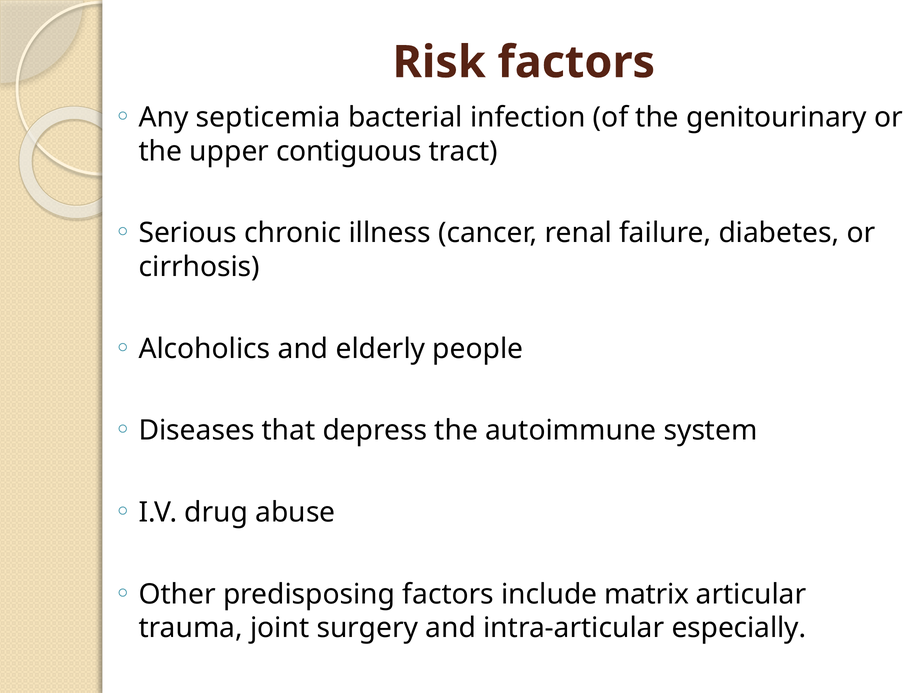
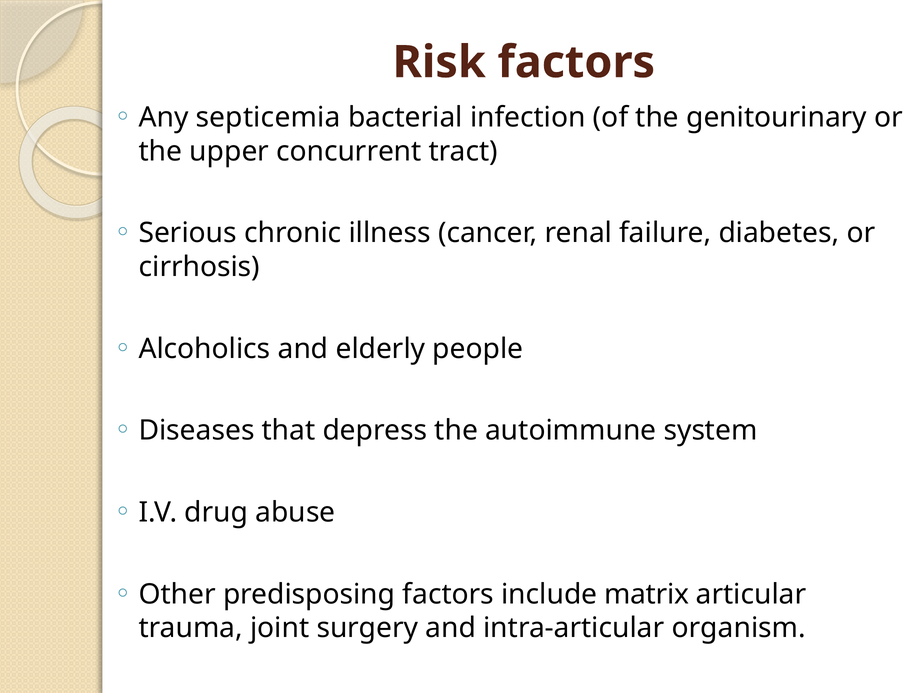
contiguous: contiguous -> concurrent (349, 151)
especially: especially -> organism (739, 628)
